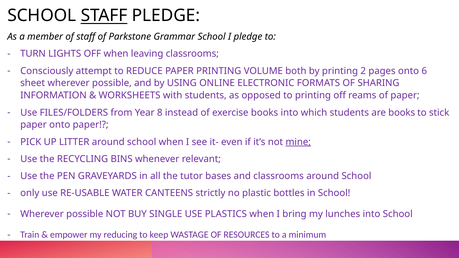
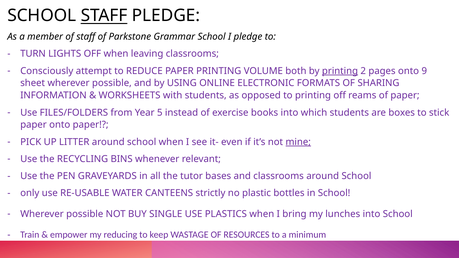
printing underline: none -> present (340, 71)
6: 6 -> 9 (424, 71)
8: 8 -> 5 (160, 113)
are books: books -> boxes (402, 113)
